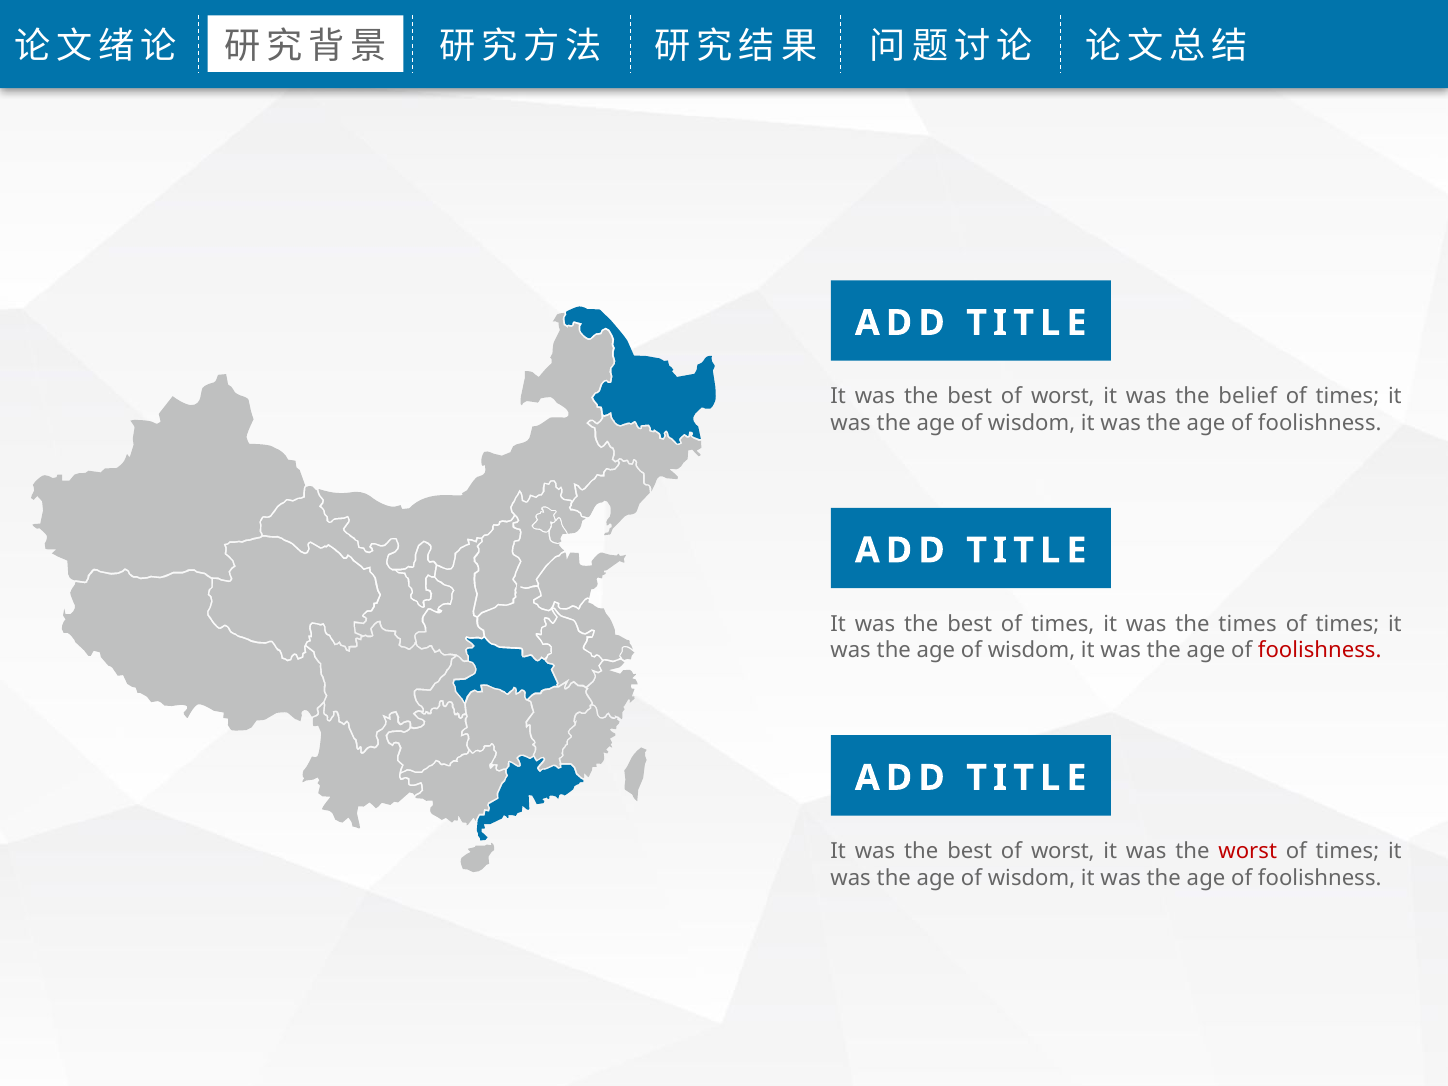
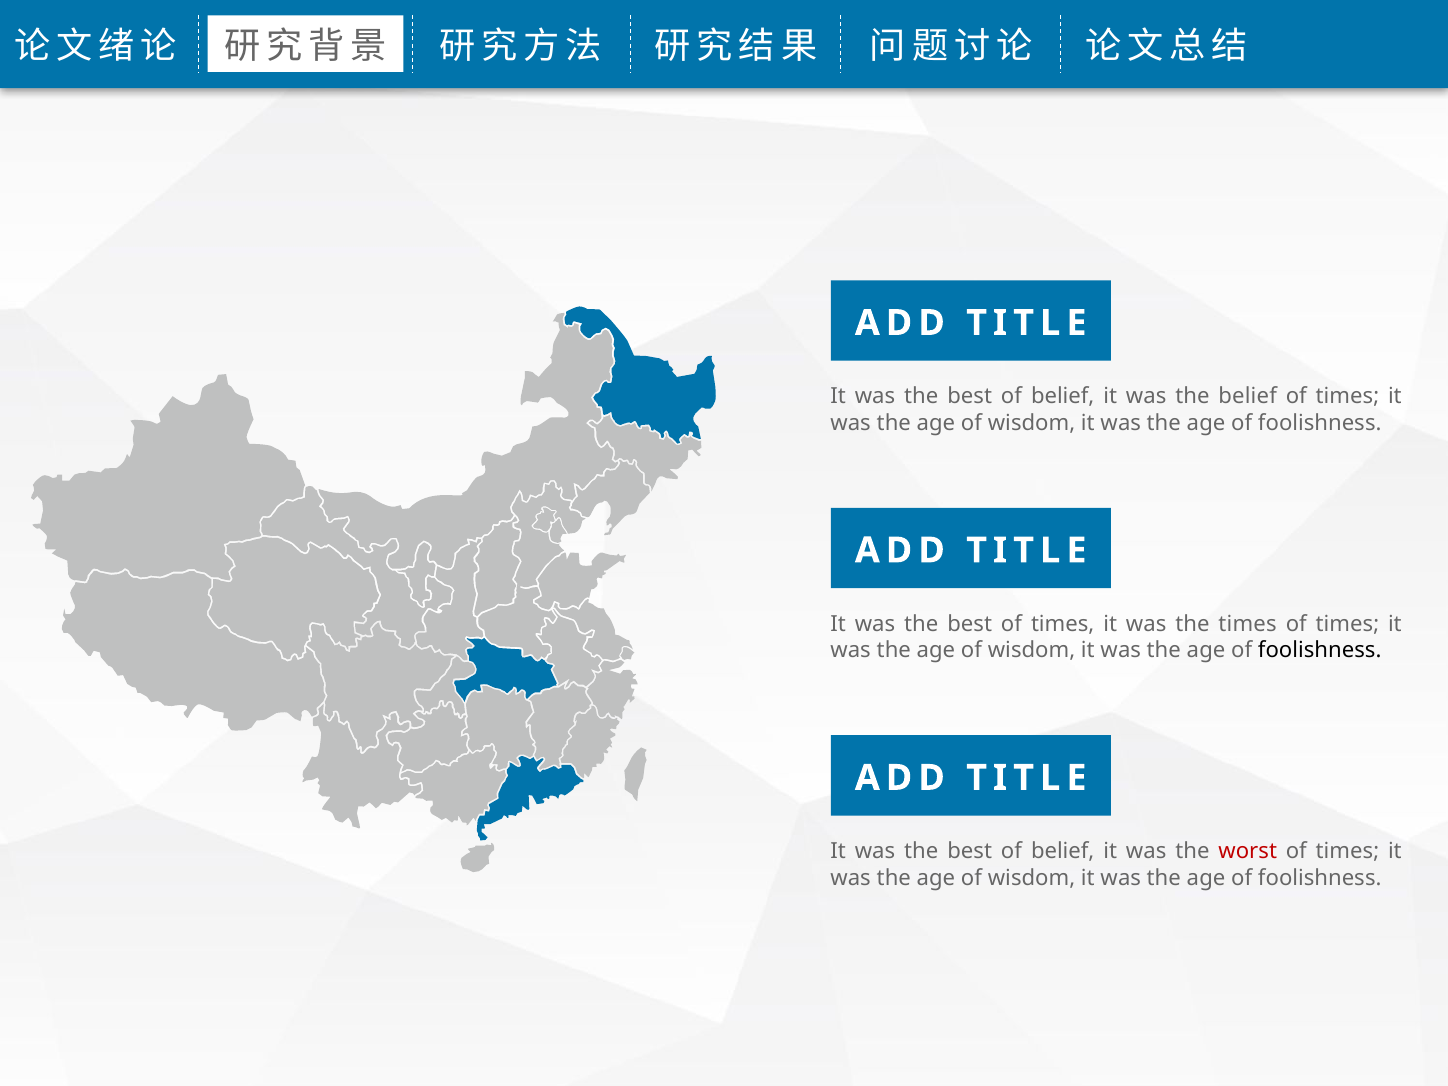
worst: worst -> belief (1063, 396)
foolishness colour: red -> black (1320, 650)
worst: worst -> belief (1063, 851)
